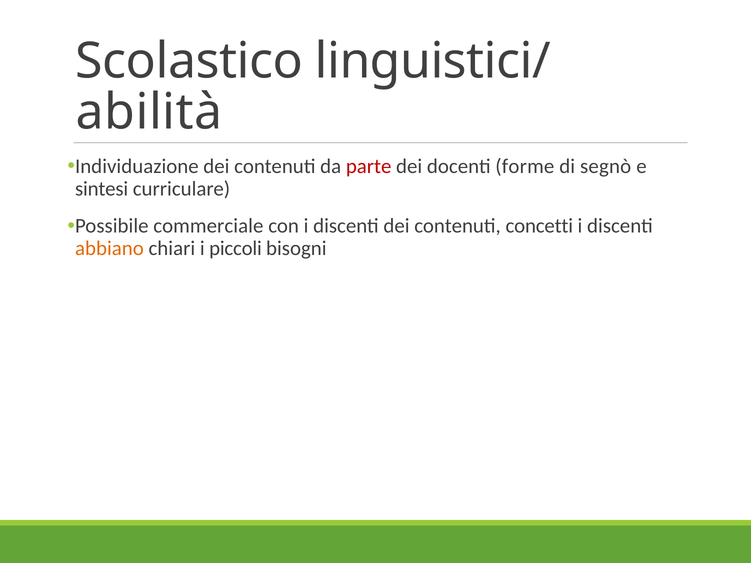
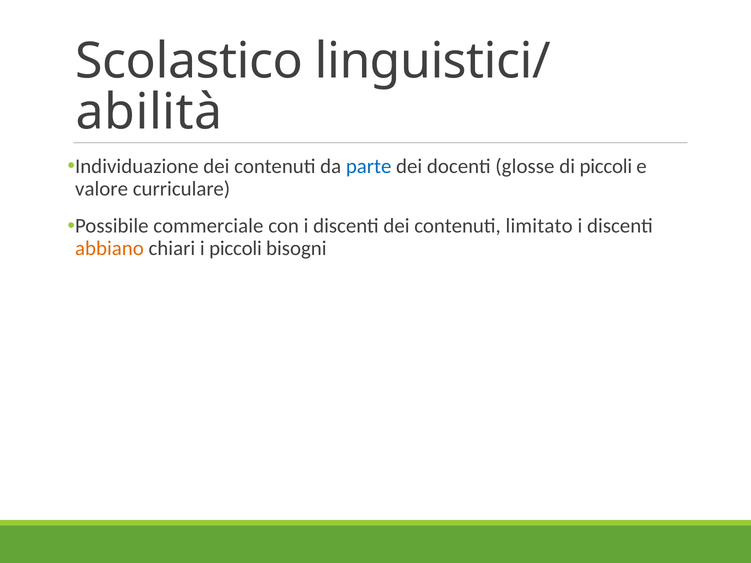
parte colour: red -> blue (369, 166)
forme: forme -> glosse (525, 166)
di segnò: segnò -> piccoli (606, 166)
sintesi: sintesi -> valore (102, 189)
concetti: concetti -> limitato (539, 226)
